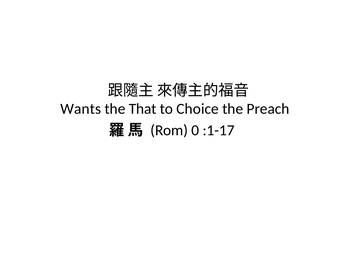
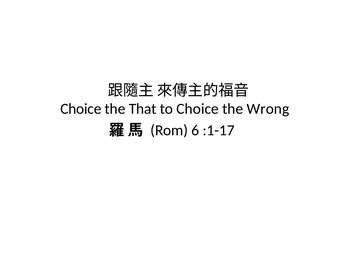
Wants: Wants -> Choice (81, 109)
Preach: Preach -> Wrong (268, 109)
0: 0 -> 6 (195, 130)
